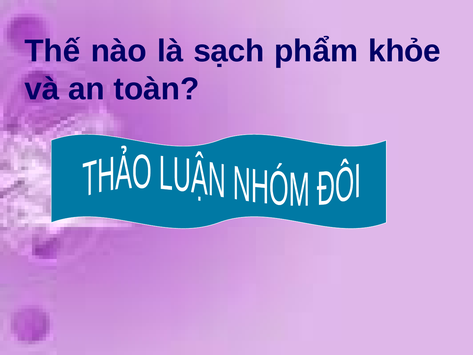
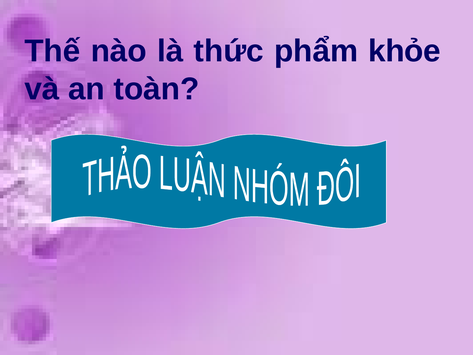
sạch: sạch -> thức (229, 51)
